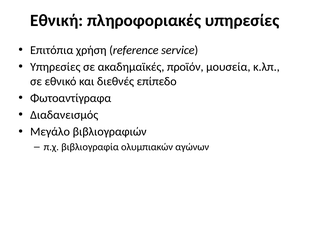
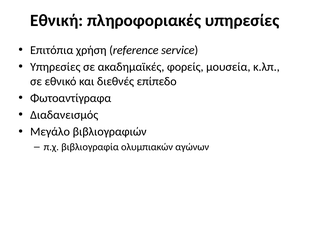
προϊόν: προϊόν -> φορείς (185, 67)
